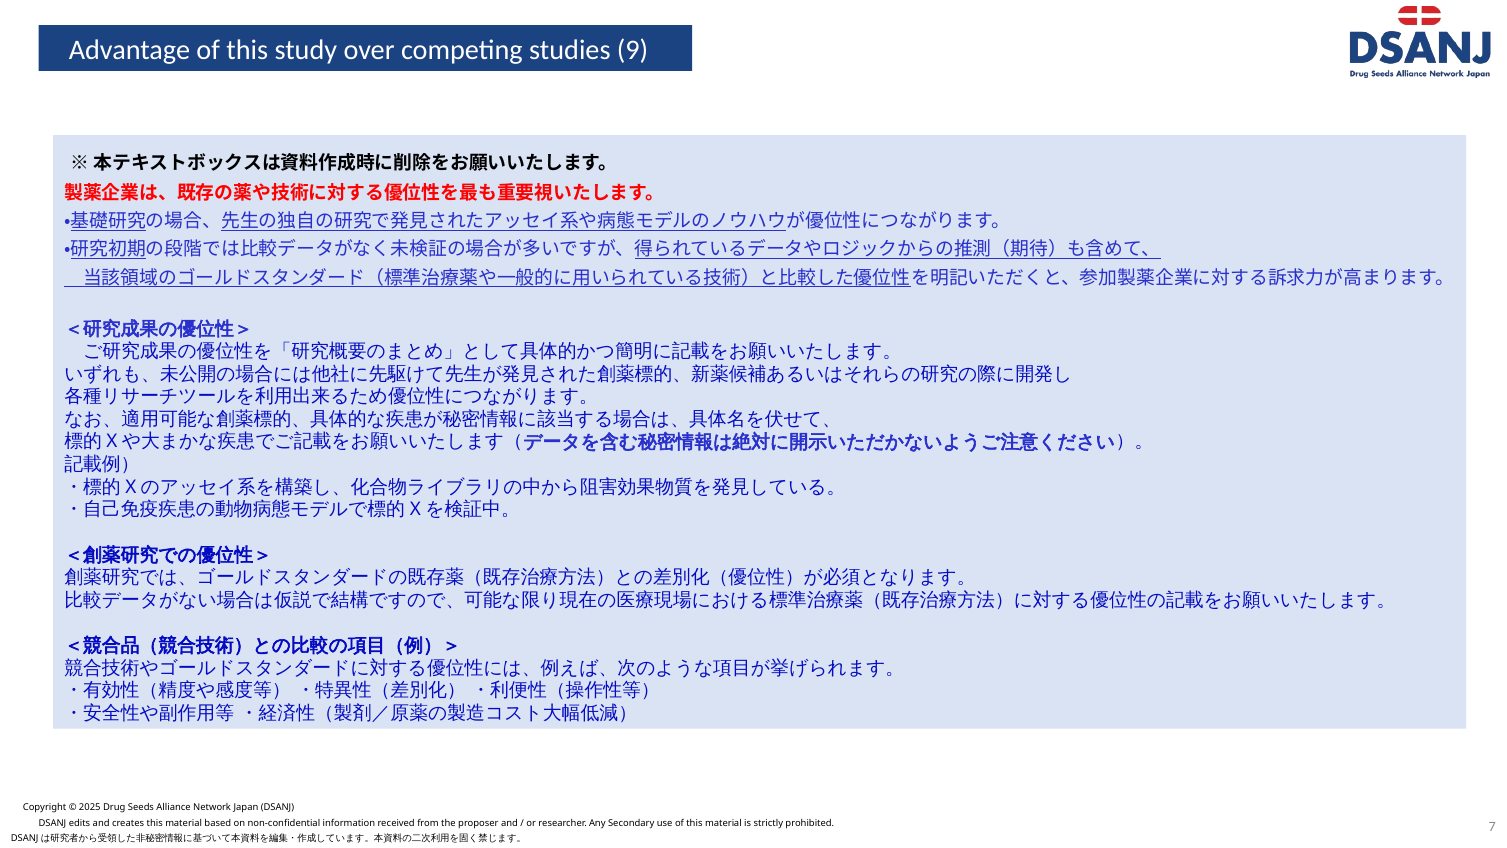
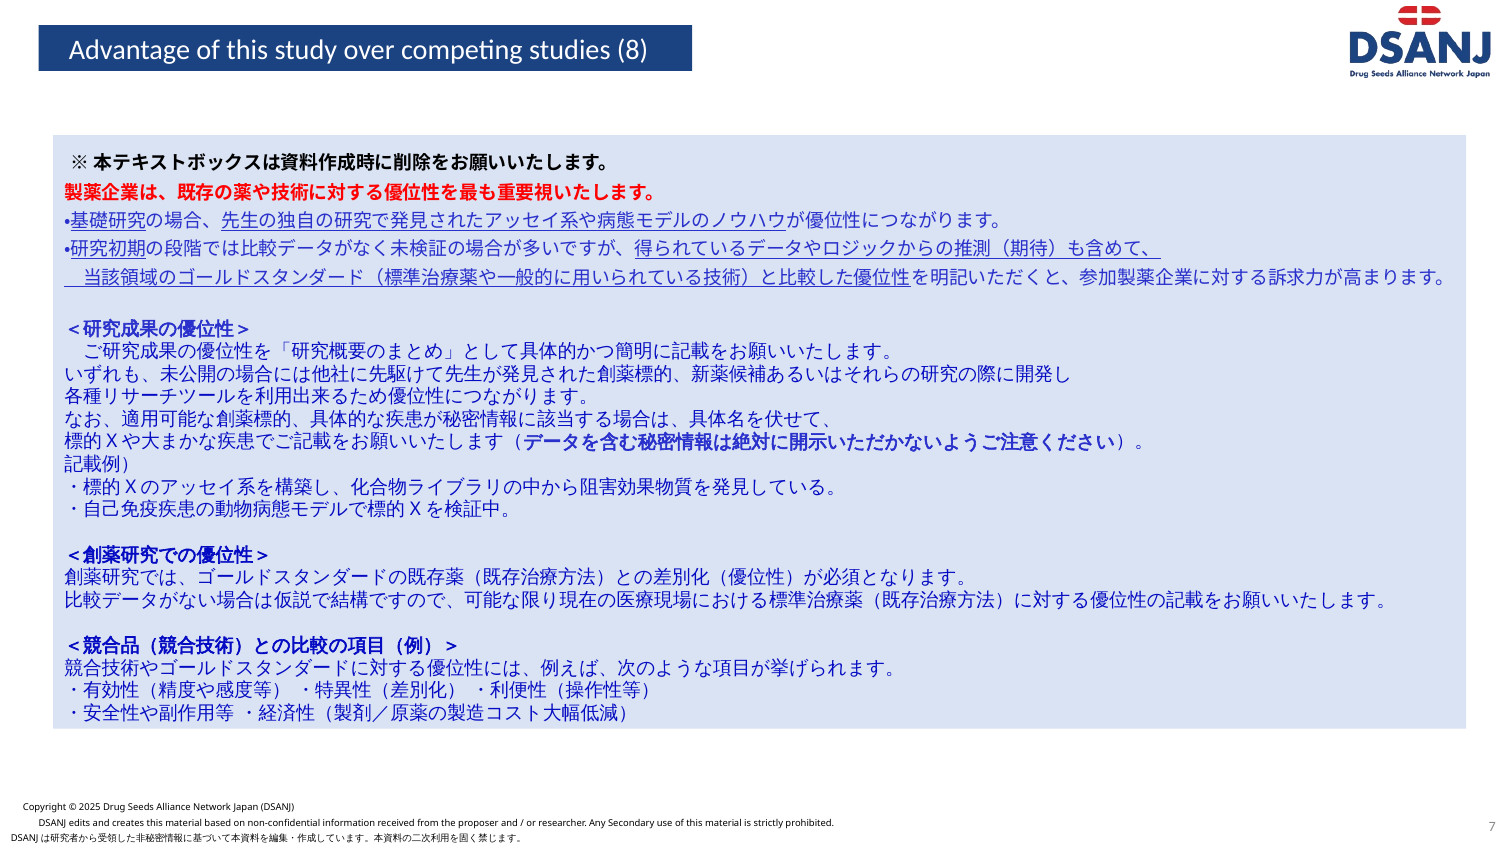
9: 9 -> 8 (633, 50)
